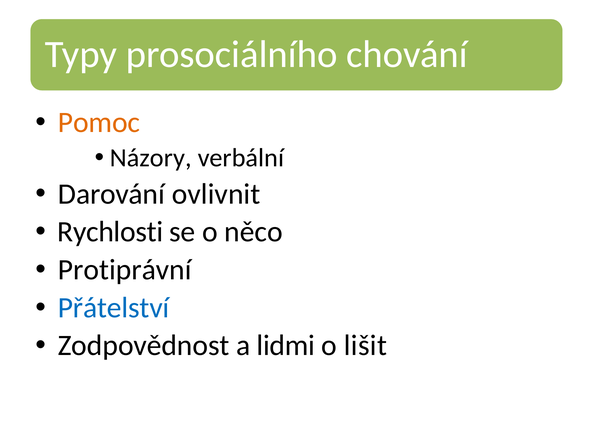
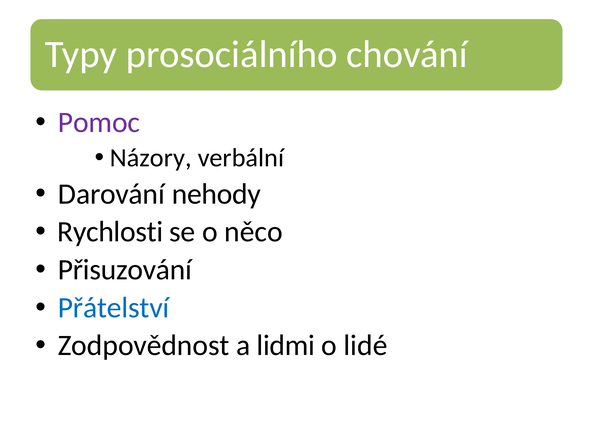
Pomoc colour: orange -> purple (99, 123)
ovlivnit: ovlivnit -> nehody (216, 194)
Protiprávní: Protiprávní -> Přisuzování (125, 270)
lišit: lišit -> lidé (366, 346)
